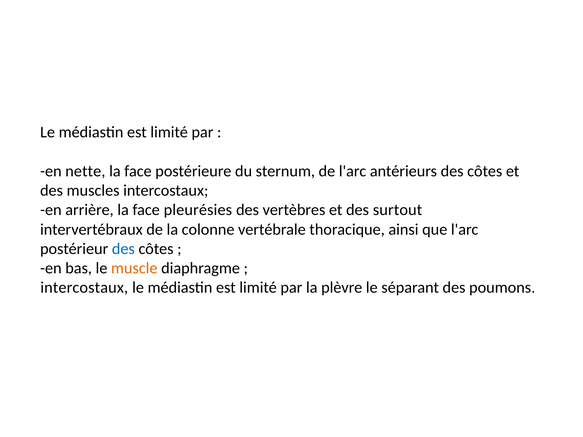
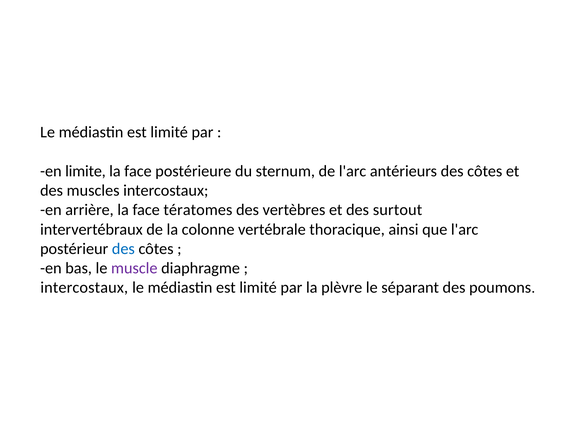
nette: nette -> limite (85, 171)
pleurésies: pleurésies -> tératomes (198, 210)
muscle colour: orange -> purple (134, 268)
